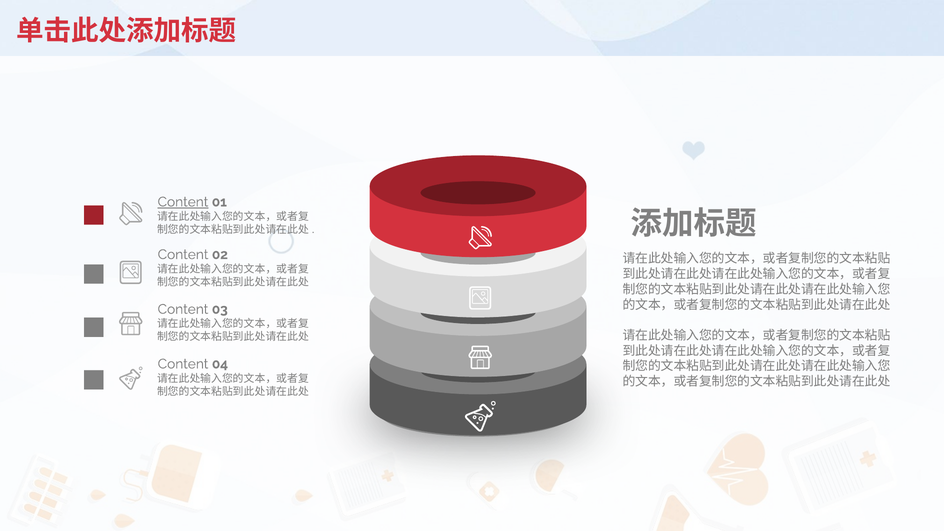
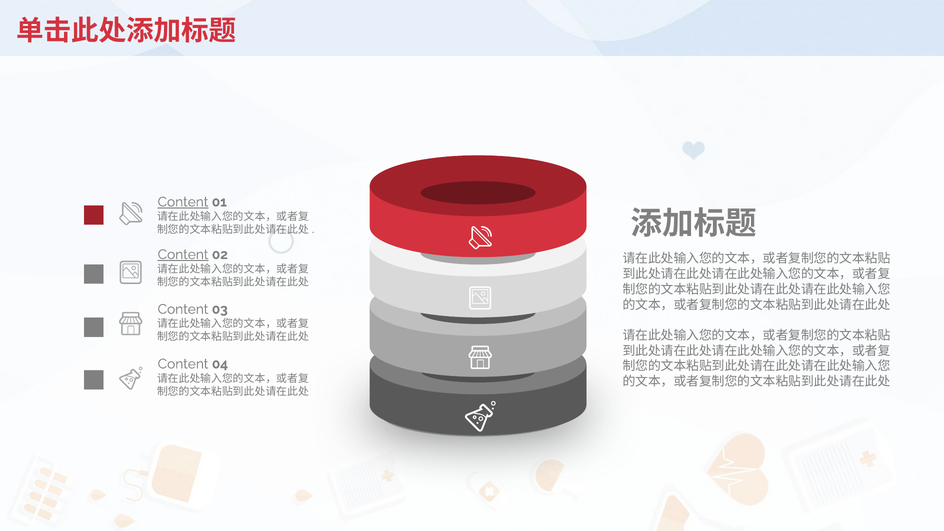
Content underline: none -> present (183, 255)
